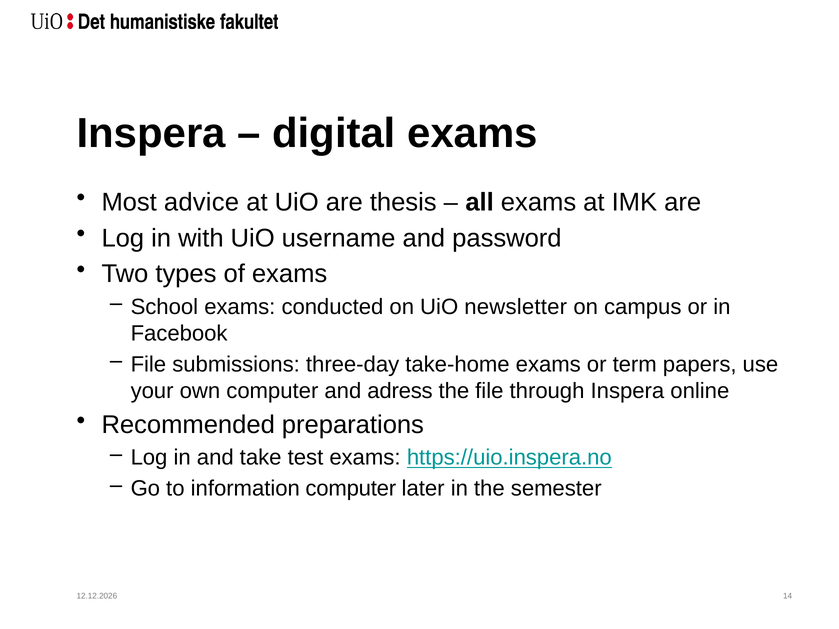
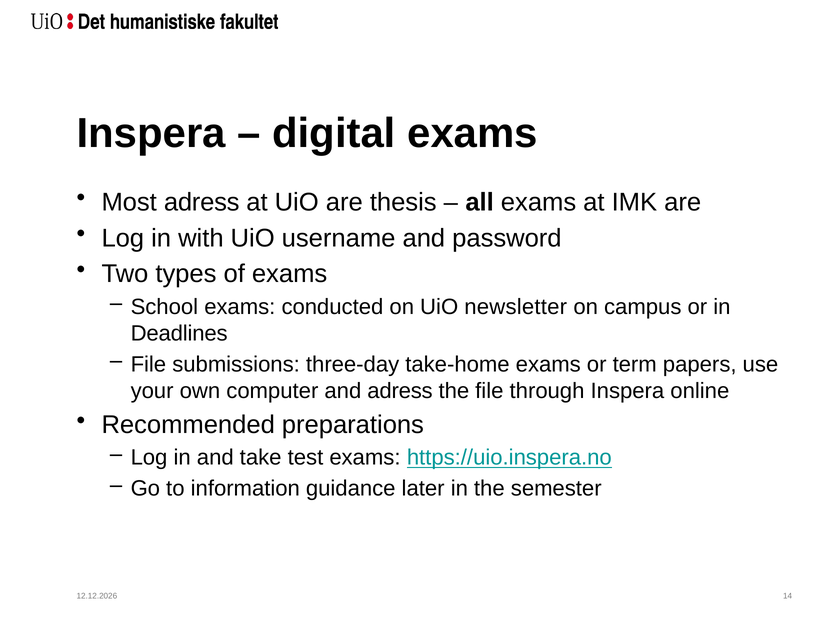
Most advice: advice -> adress (202, 202)
Facebook: Facebook -> Deadlines (179, 333)
information computer: computer -> guidance (351, 489)
